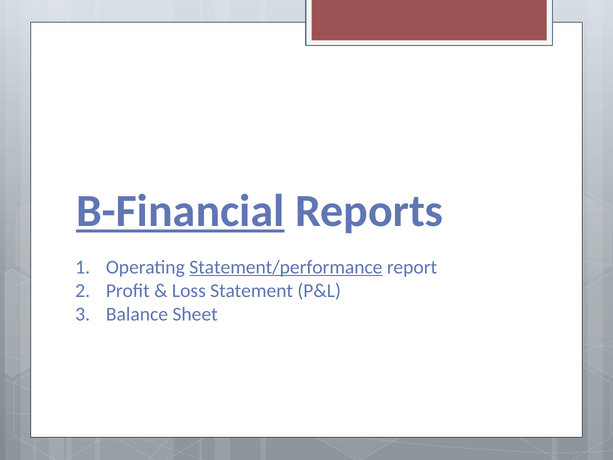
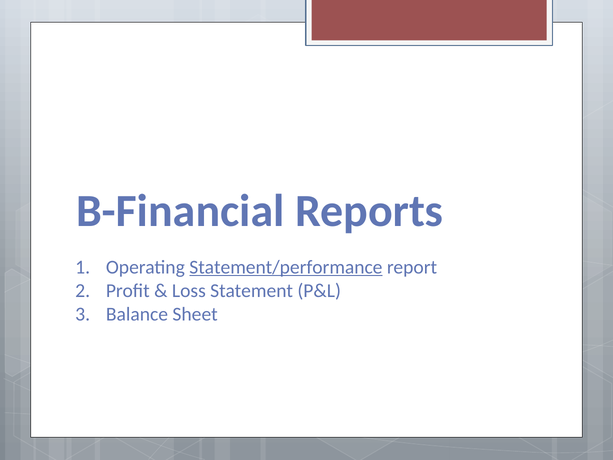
B-Financial underline: present -> none (180, 211)
